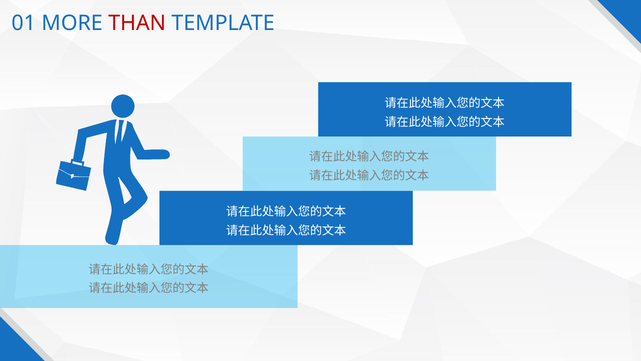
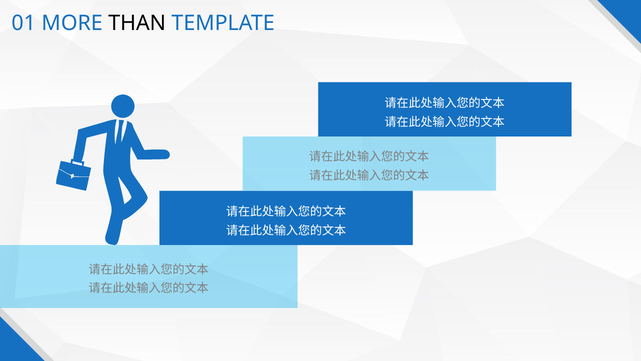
THAN colour: red -> black (137, 23)
